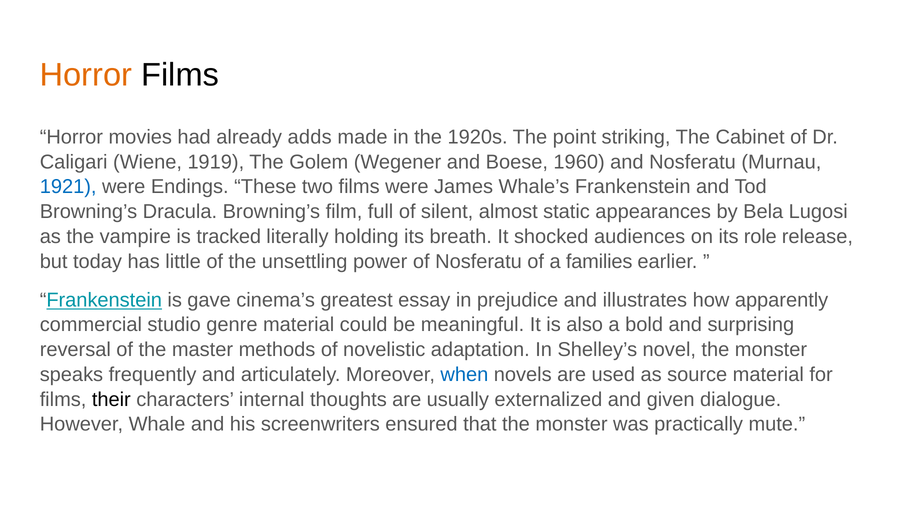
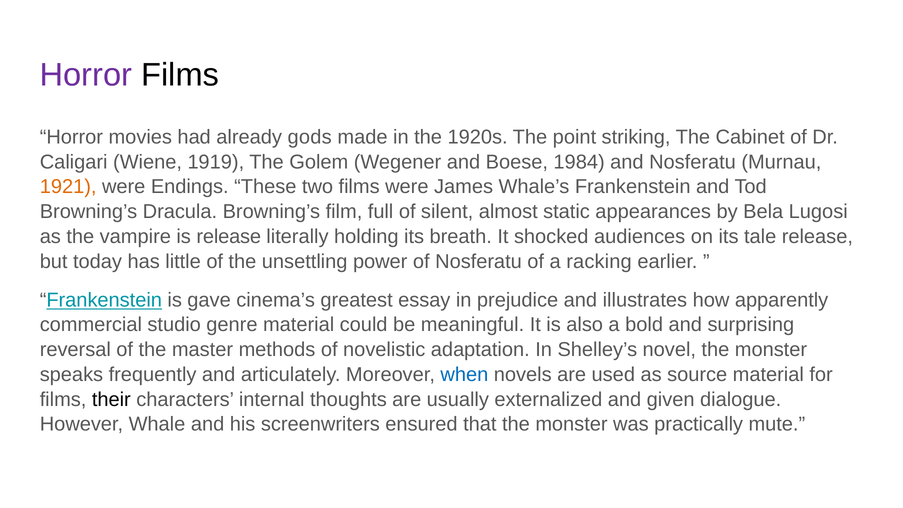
Horror colour: orange -> purple (86, 75)
adds: adds -> gods (310, 137)
1960: 1960 -> 1984 (579, 162)
1921 colour: blue -> orange (68, 187)
is tracked: tracked -> release (229, 237)
role: role -> tale (760, 237)
families: families -> racking (599, 262)
